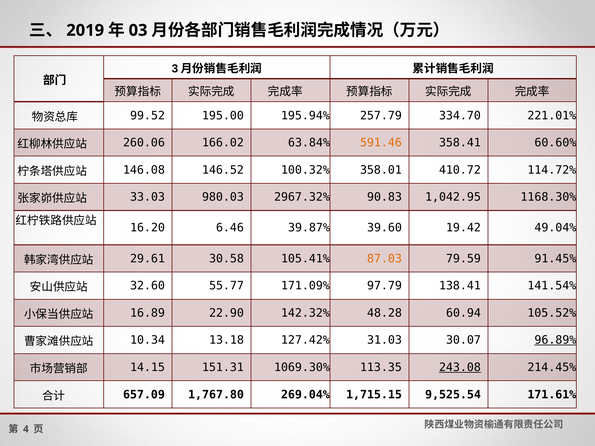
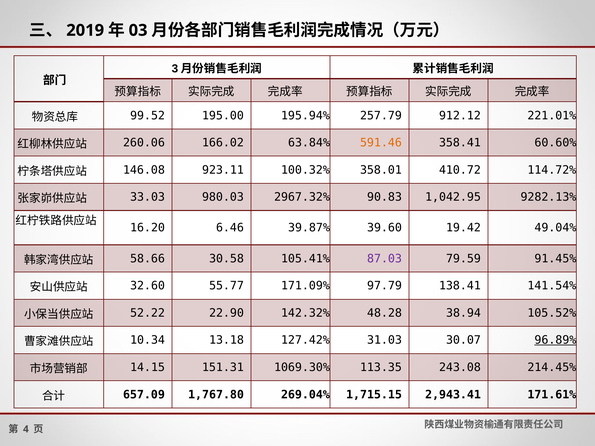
334.70: 334.70 -> 912.12 (460, 116)
146.52: 146.52 -> 923.11 (223, 170)
1168.30%: 1168.30% -> 9282.13% (548, 197)
29.61: 29.61 -> 58.66 (148, 259)
87.03 colour: orange -> purple (384, 259)
16.89: 16.89 -> 52.22 (148, 313)
60.94: 60.94 -> 38.94 (463, 313)
243.08 underline: present -> none (460, 368)
9,525.54: 9,525.54 -> 2,943.41 (453, 395)
